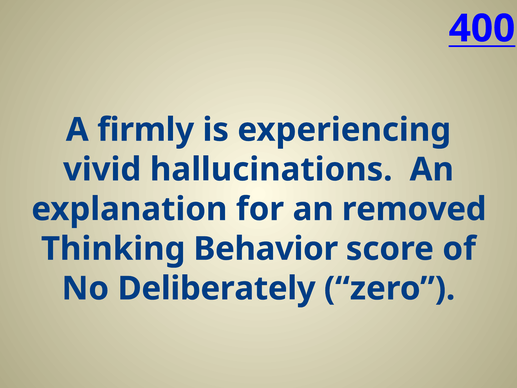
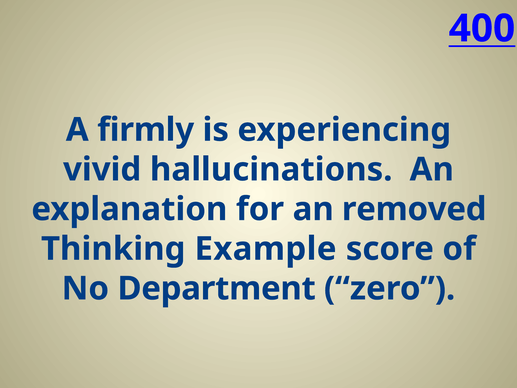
Behavior: Behavior -> Example (265, 249)
Deliberately: Deliberately -> Department (217, 288)
